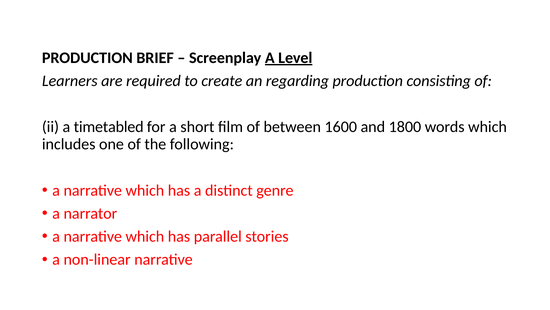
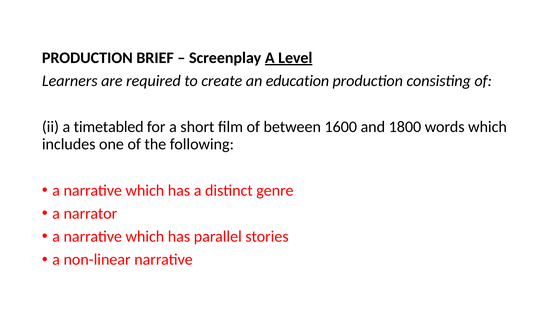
regarding: regarding -> education (297, 81)
